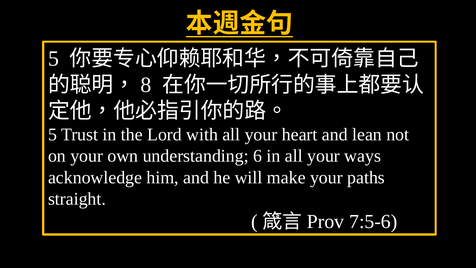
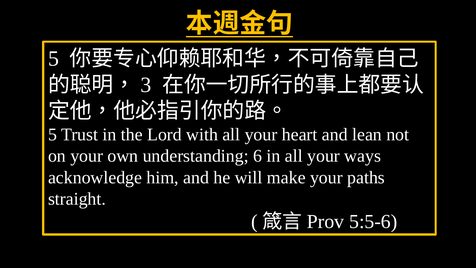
8: 8 -> 3 (146, 85)
7:5-6: 7:5-6 -> 5:5-6 (373, 221)
